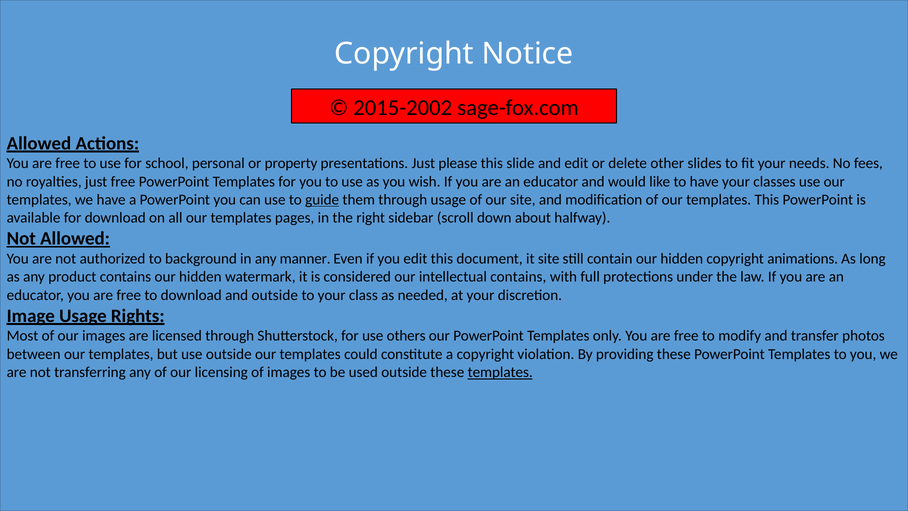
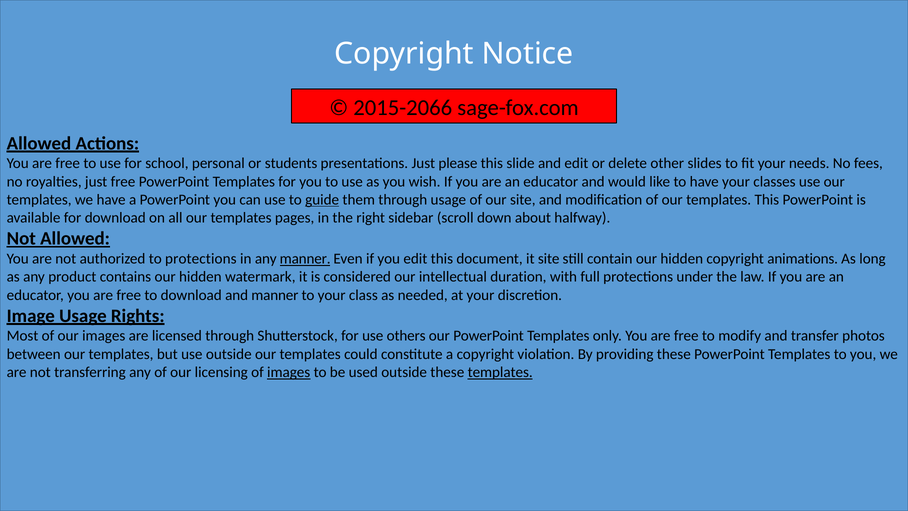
2015-2002: 2015-2002 -> 2015-2066 (403, 108)
property: property -> students (291, 163)
to background: background -> protections (201, 259)
manner underline: none -> present (305, 259)
intellectual contains: contains -> duration (518, 277)
and outside: outside -> manner (275, 295)
images underline: none -> present (289, 372)
